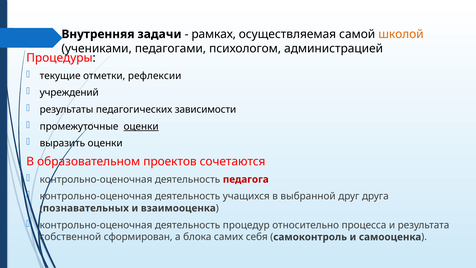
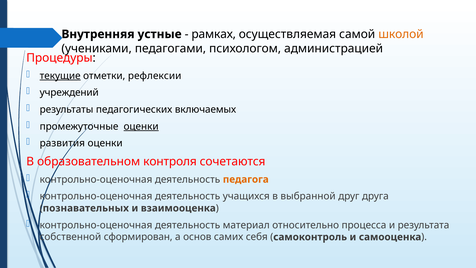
задачи: задачи -> устные (160, 34)
текущие underline: none -> present (60, 76)
зависимости: зависимости -> включаемых (205, 109)
выразить: выразить -> развития (62, 143)
проектов: проектов -> контроля (170, 161)
педагога colour: red -> orange (246, 179)
процедур: процедур -> материал (246, 225)
блока: блока -> основ (197, 237)
